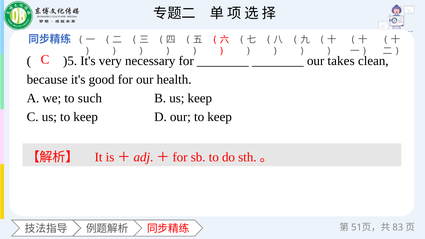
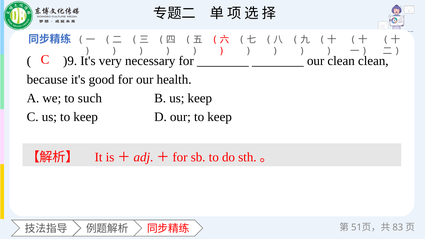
)5: )5 -> )9 (70, 61)
our takes: takes -> clean (341, 61)
